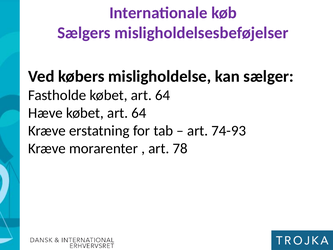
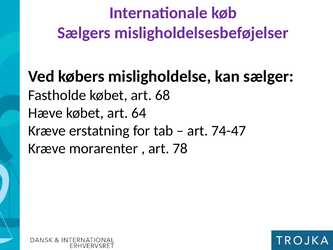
Fastholde købet art 64: 64 -> 68 (163, 95)
74-93: 74-93 -> 74-47 (229, 131)
